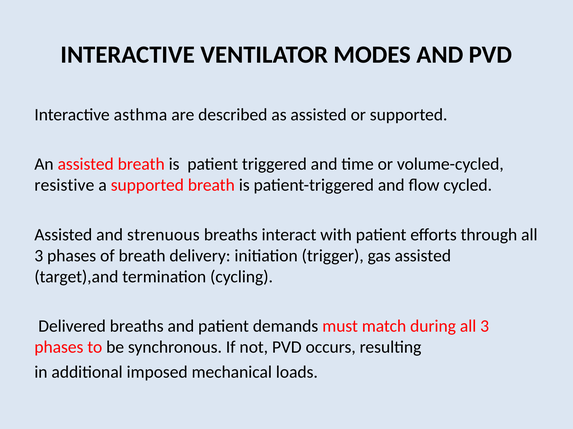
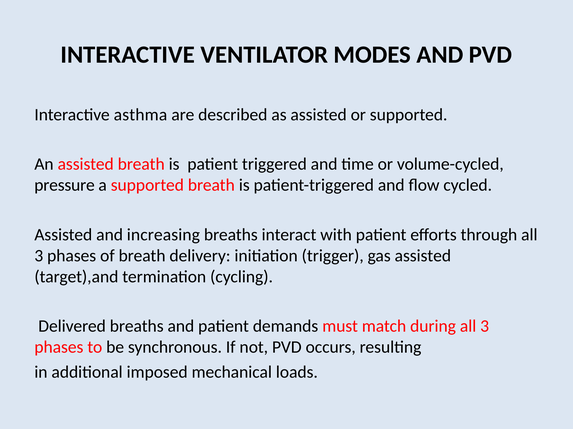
resistive: resistive -> pressure (65, 186)
strenuous: strenuous -> increasing (163, 235)
